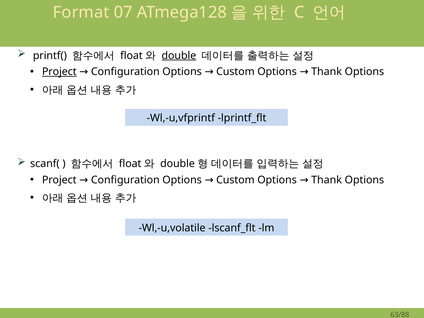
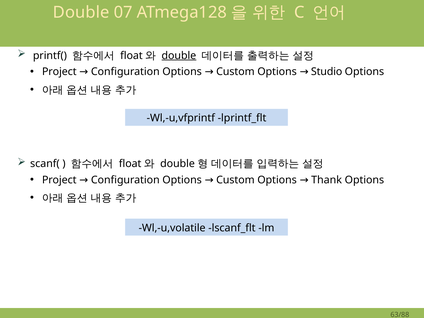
Format: Format -> Double (81, 13)
Project underline: present -> none (59, 72)
Thank: Thank -> Studio (327, 72)
